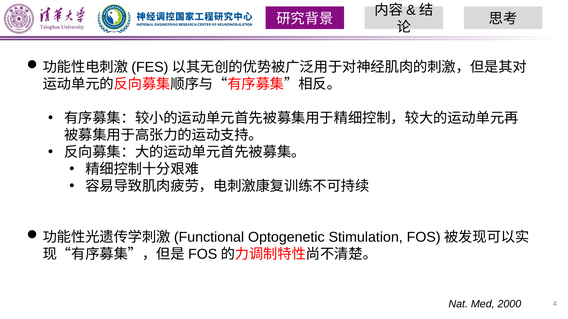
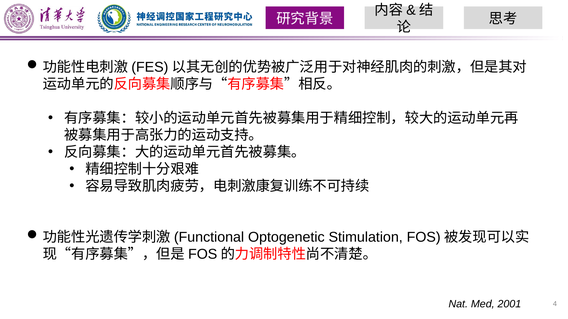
2000: 2000 -> 2001 (509, 304)
